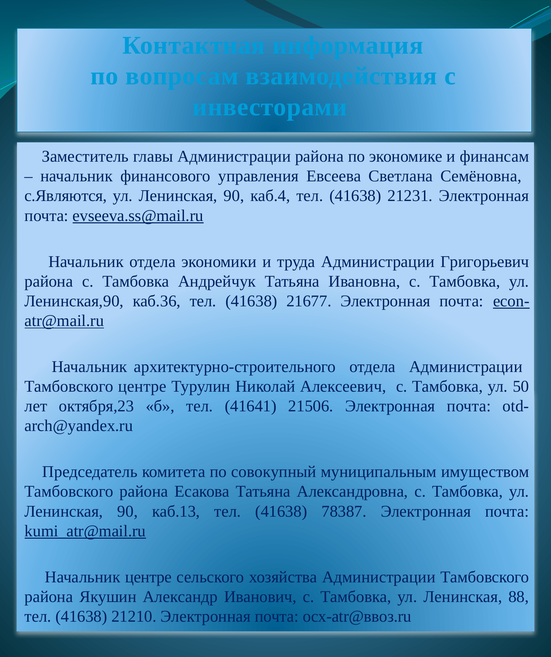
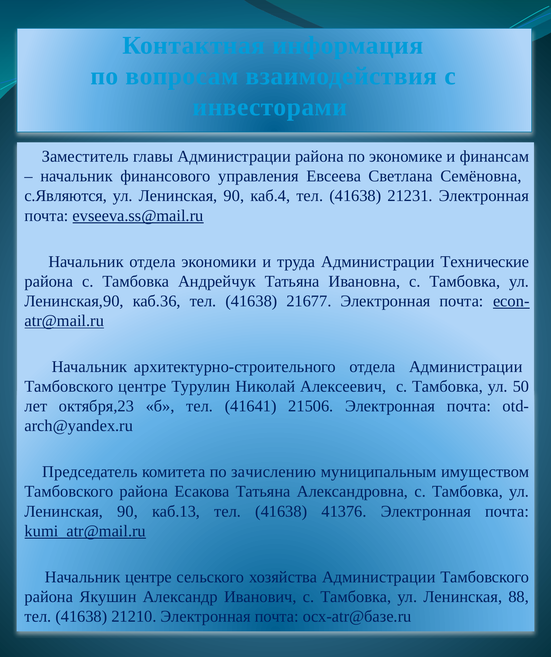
Григорьевич: Григорьевич -> Технические (485, 262)
совокупный: совокупный -> зачислению (274, 472)
78387: 78387 -> 41376 (344, 511)
ocx-atr@ввоз.ru: ocx-atr@ввоз.ru -> ocx-atr@базе.ru (357, 616)
